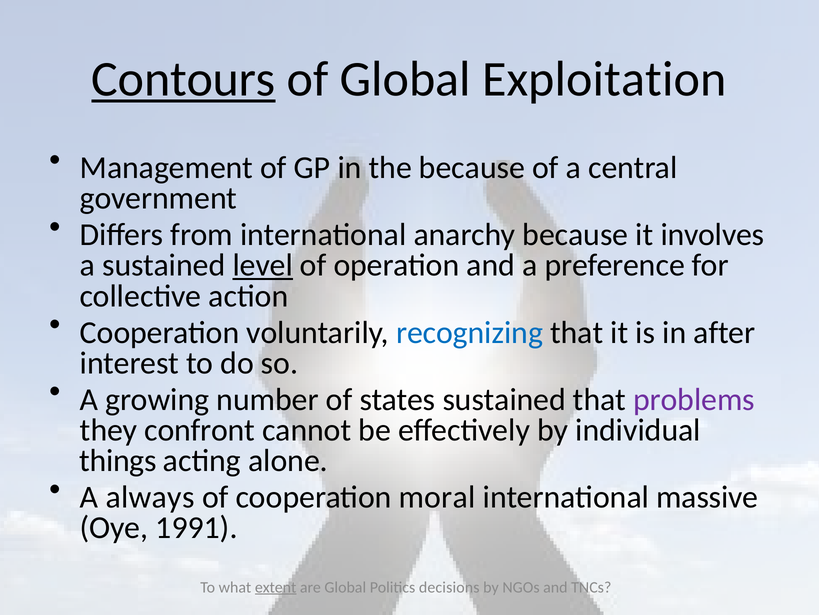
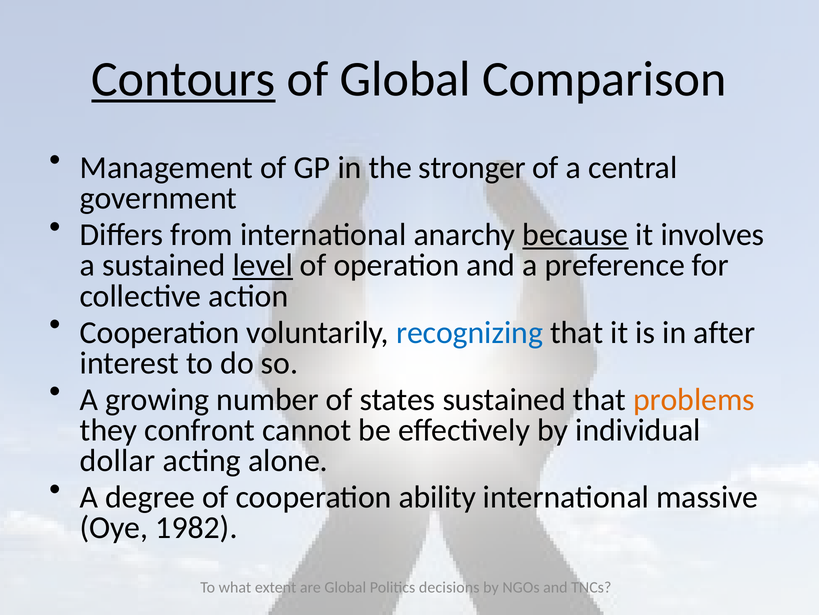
Exploitation: Exploitation -> Comparison (604, 79)
the because: because -> stronger (472, 168)
because underline: none -> present (575, 235)
problems colour: purple -> orange (694, 399)
things: things -> dollar (118, 460)
always: always -> degree (150, 497)
moral: moral -> ability (437, 497)
1991: 1991 -> 1982 (197, 527)
extent underline: present -> none (276, 587)
